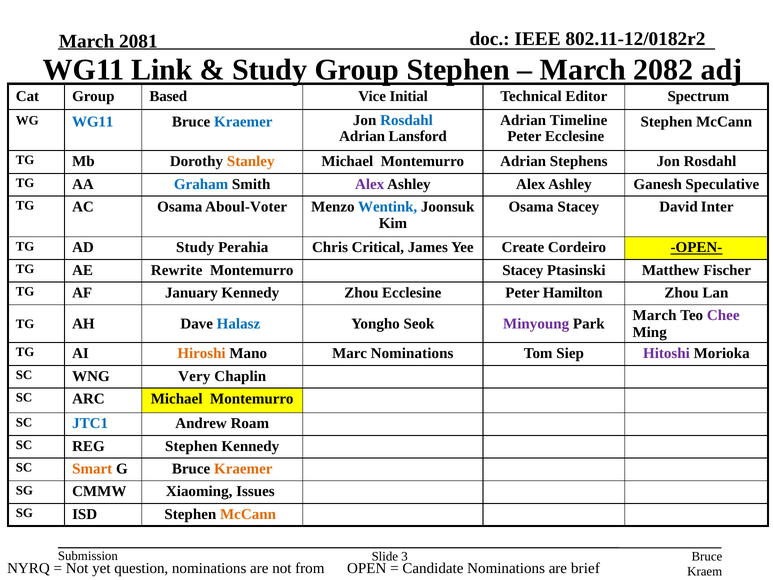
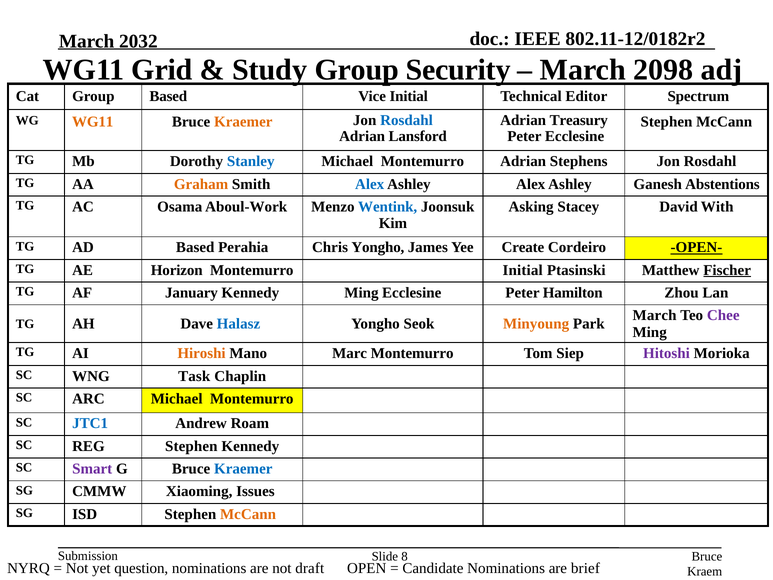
2081: 2081 -> 2032 (138, 41)
Link: Link -> Grid (162, 70)
Group Stephen: Stephen -> Security (458, 70)
2082: 2082 -> 2098 (663, 70)
Timeline: Timeline -> Treasury (579, 120)
WG11 colour: blue -> orange (93, 122)
Kraemer colour: blue -> orange (243, 122)
Stanley colour: orange -> blue (251, 161)
Graham colour: blue -> orange (201, 184)
Alex colour: purple -> blue (370, 184)
Speculative: Speculative -> Abstentions (722, 184)
Aboul-Voter: Aboul-Voter -> Aboul-Work (246, 207)
Osama: Osama -> Asking (531, 207)
Inter: Inter -> With (717, 207)
AD Study: Study -> Based (195, 247)
Chris Critical: Critical -> Yongho (378, 247)
Rewrite: Rewrite -> Horizon (177, 270)
Montemurro Stacey: Stacey -> Initial (523, 270)
Fischer underline: none -> present (727, 270)
Kennedy Zhou: Zhou -> Ming (361, 293)
Minyoung colour: purple -> orange (536, 324)
Marc Nominations: Nominations -> Montemurro (412, 353)
Very: Very -> Task (194, 376)
Smart colour: orange -> purple (92, 469)
Kraemer colour: orange -> blue (243, 469)
3: 3 -> 8 (405, 556)
from: from -> draft (310, 568)
